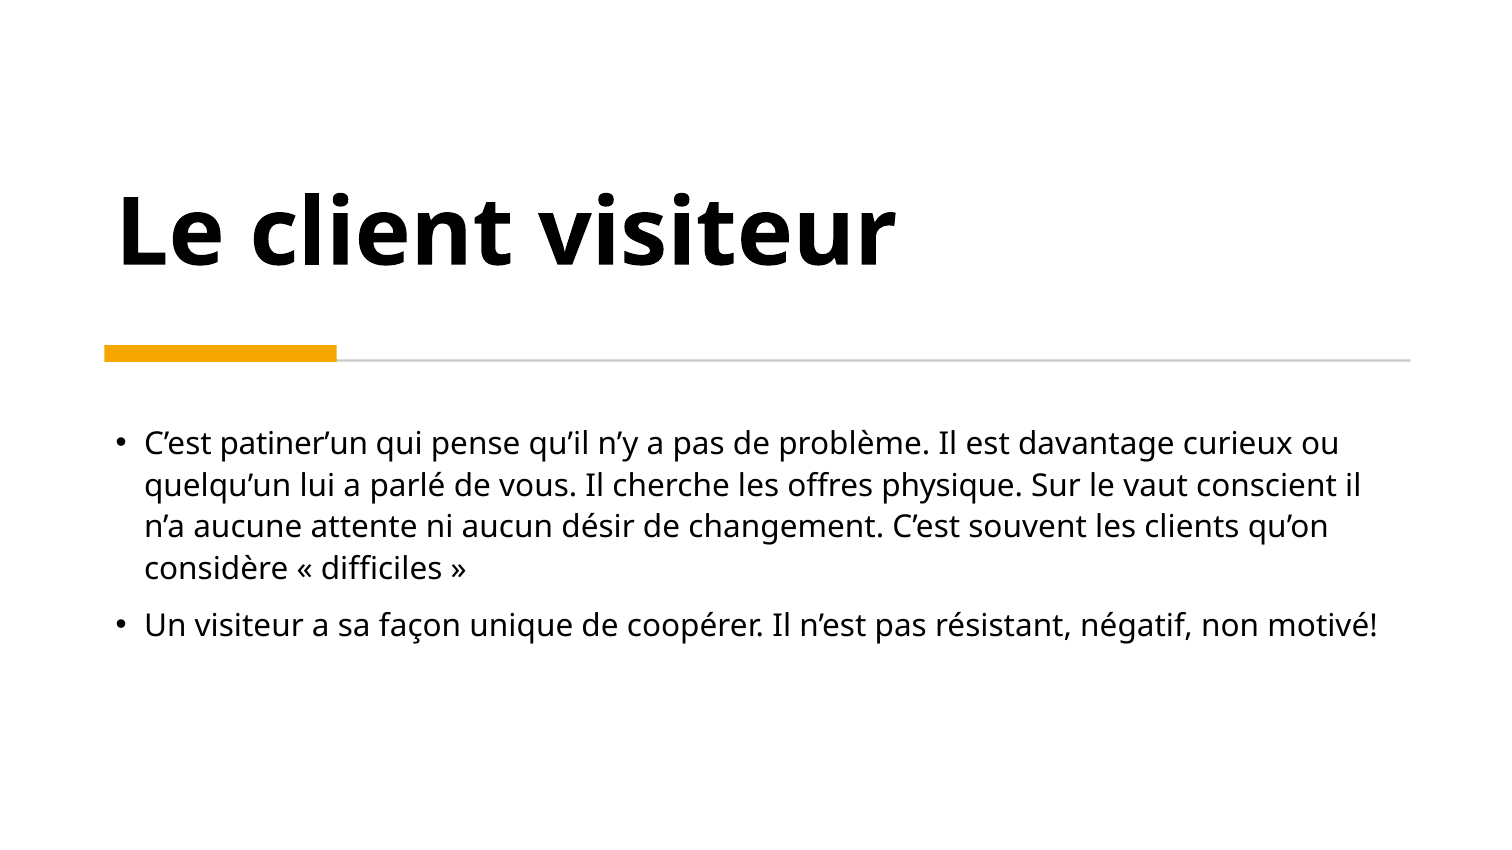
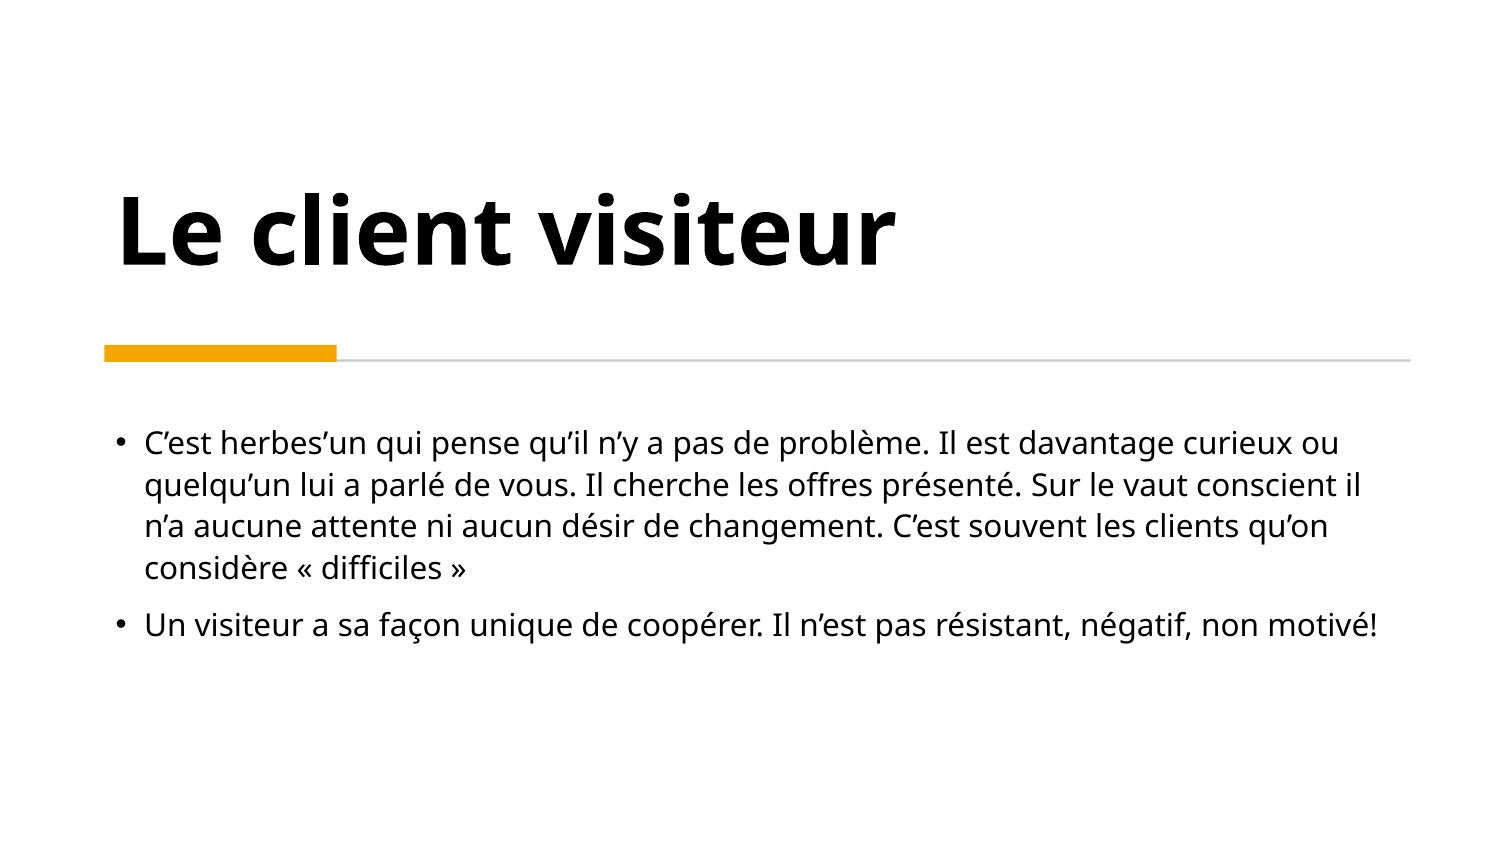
patiner’un: patiner’un -> herbes’un (294, 444)
physique: physique -> présenté (952, 486)
